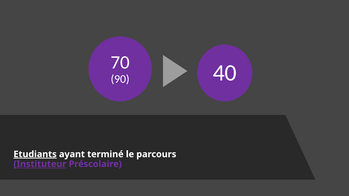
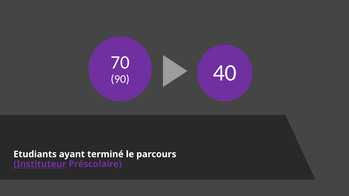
Etudiants underline: present -> none (35, 154)
